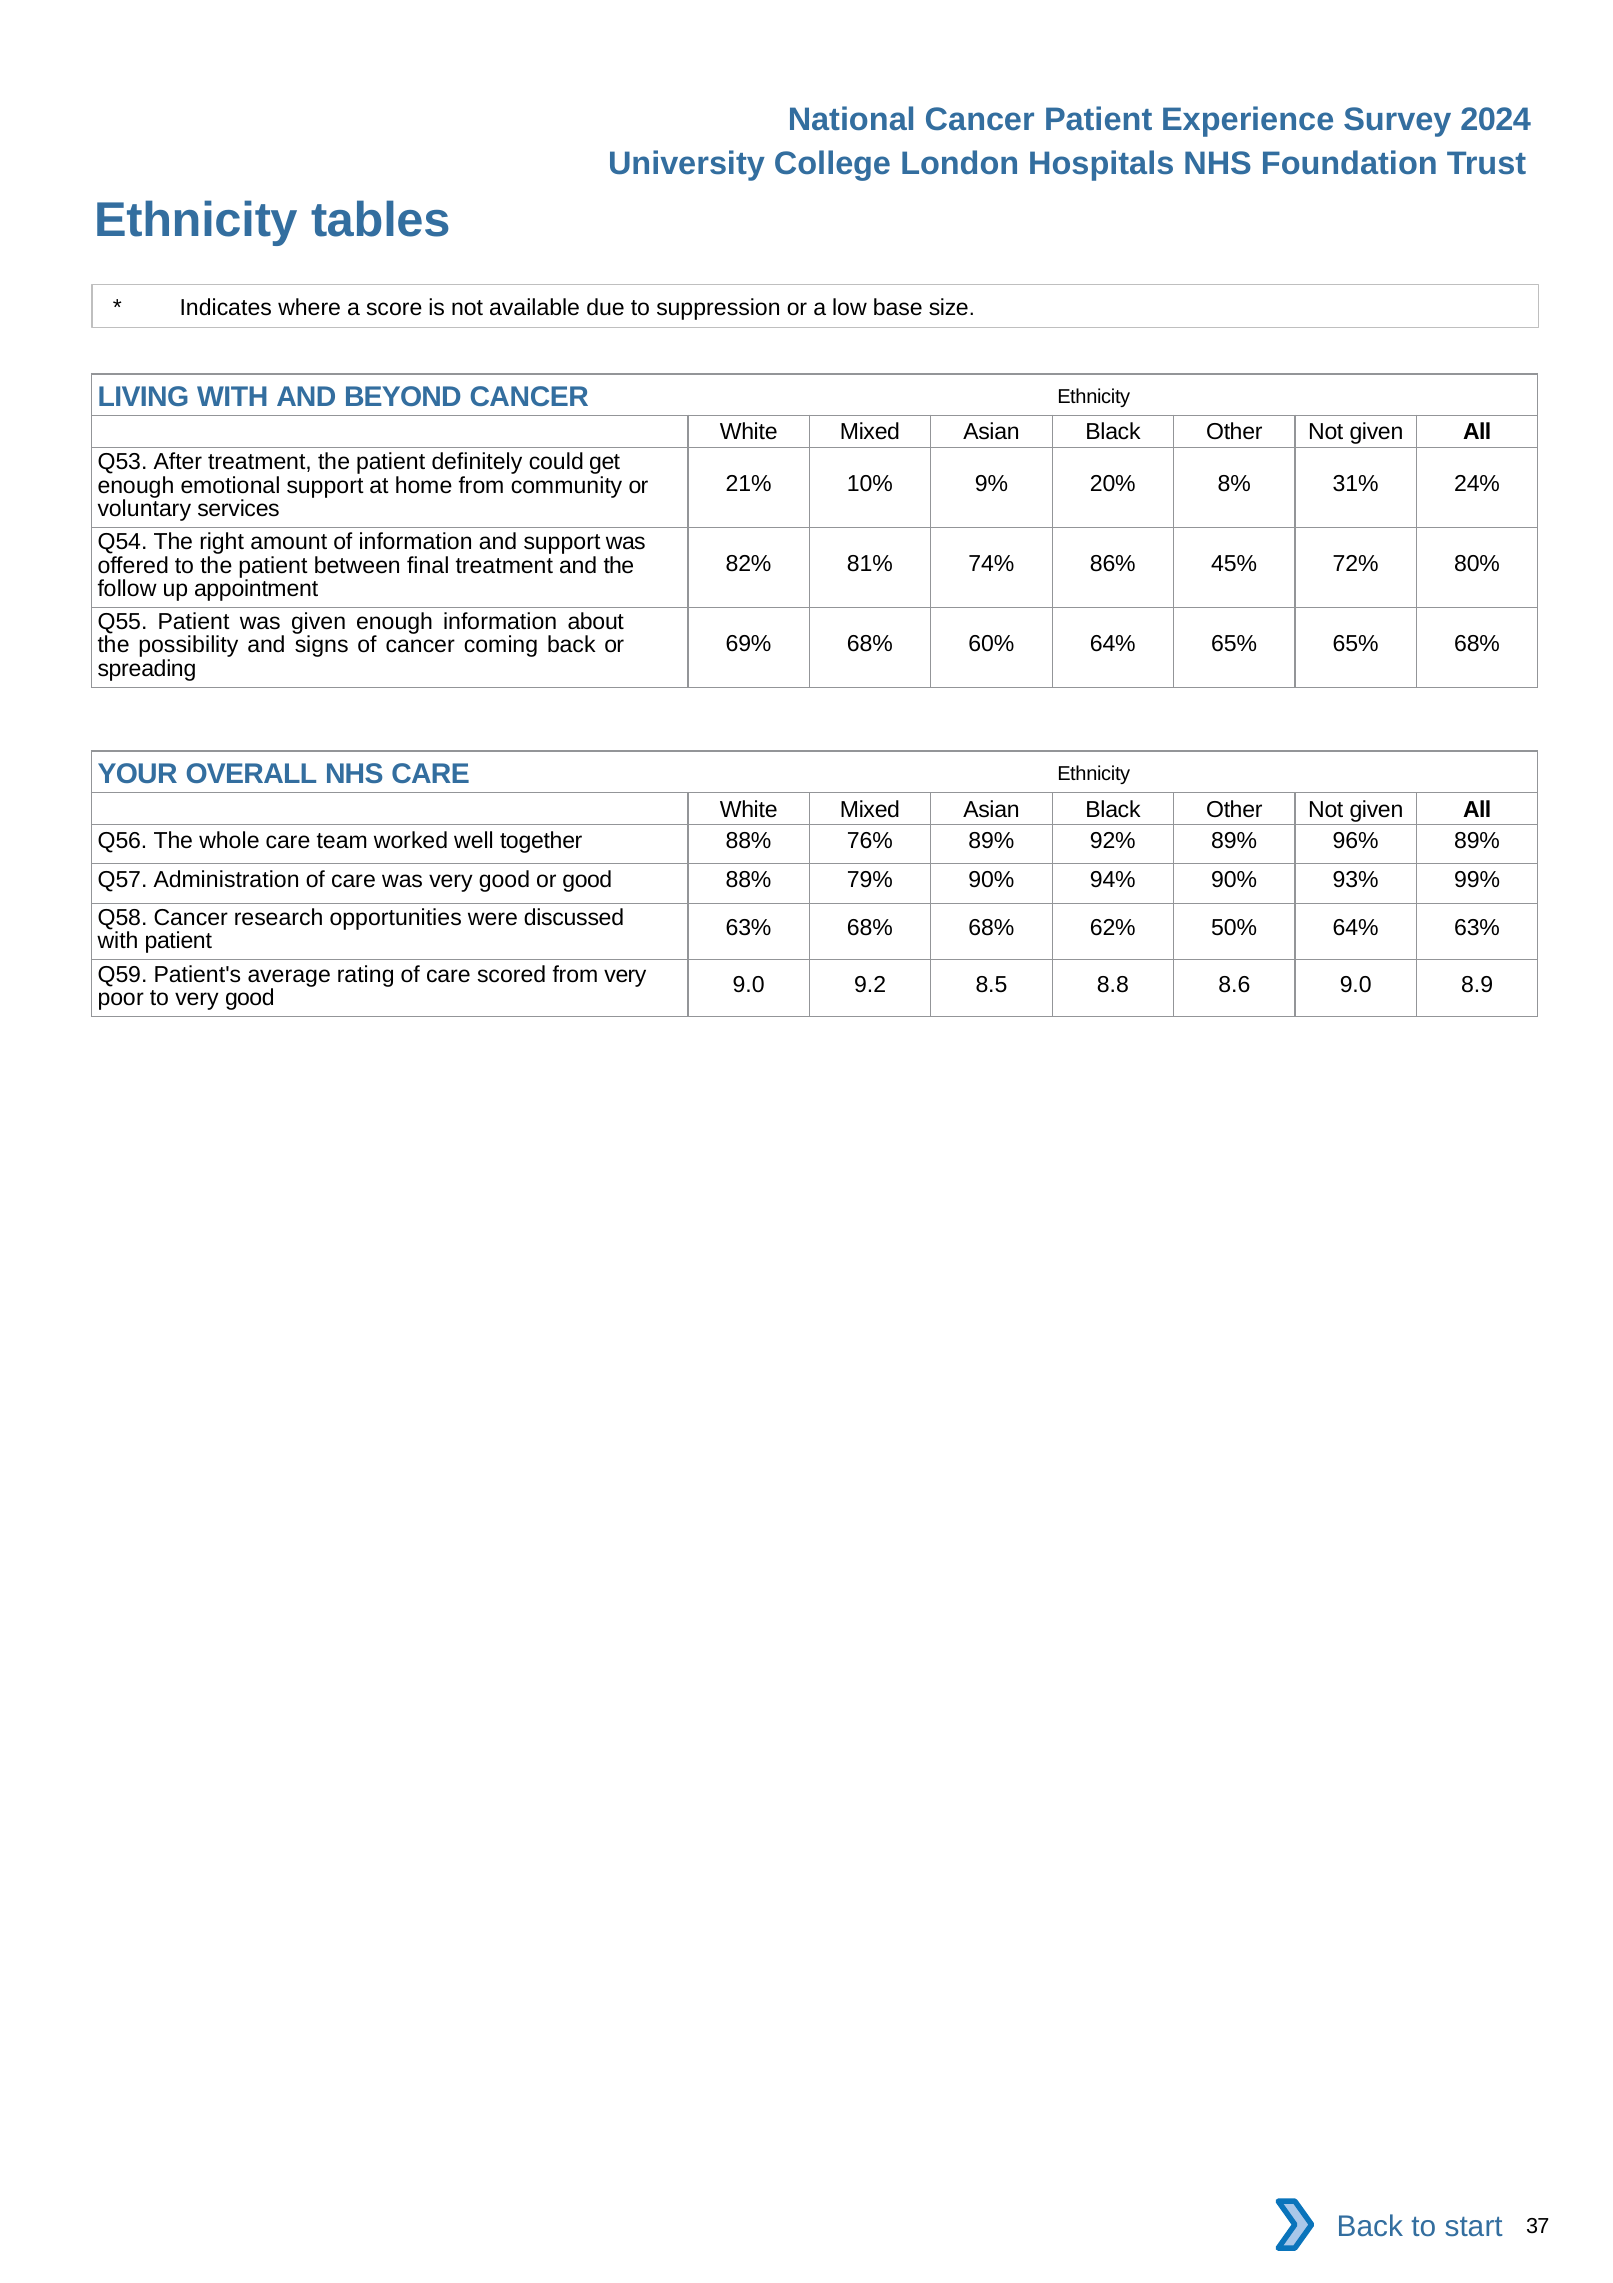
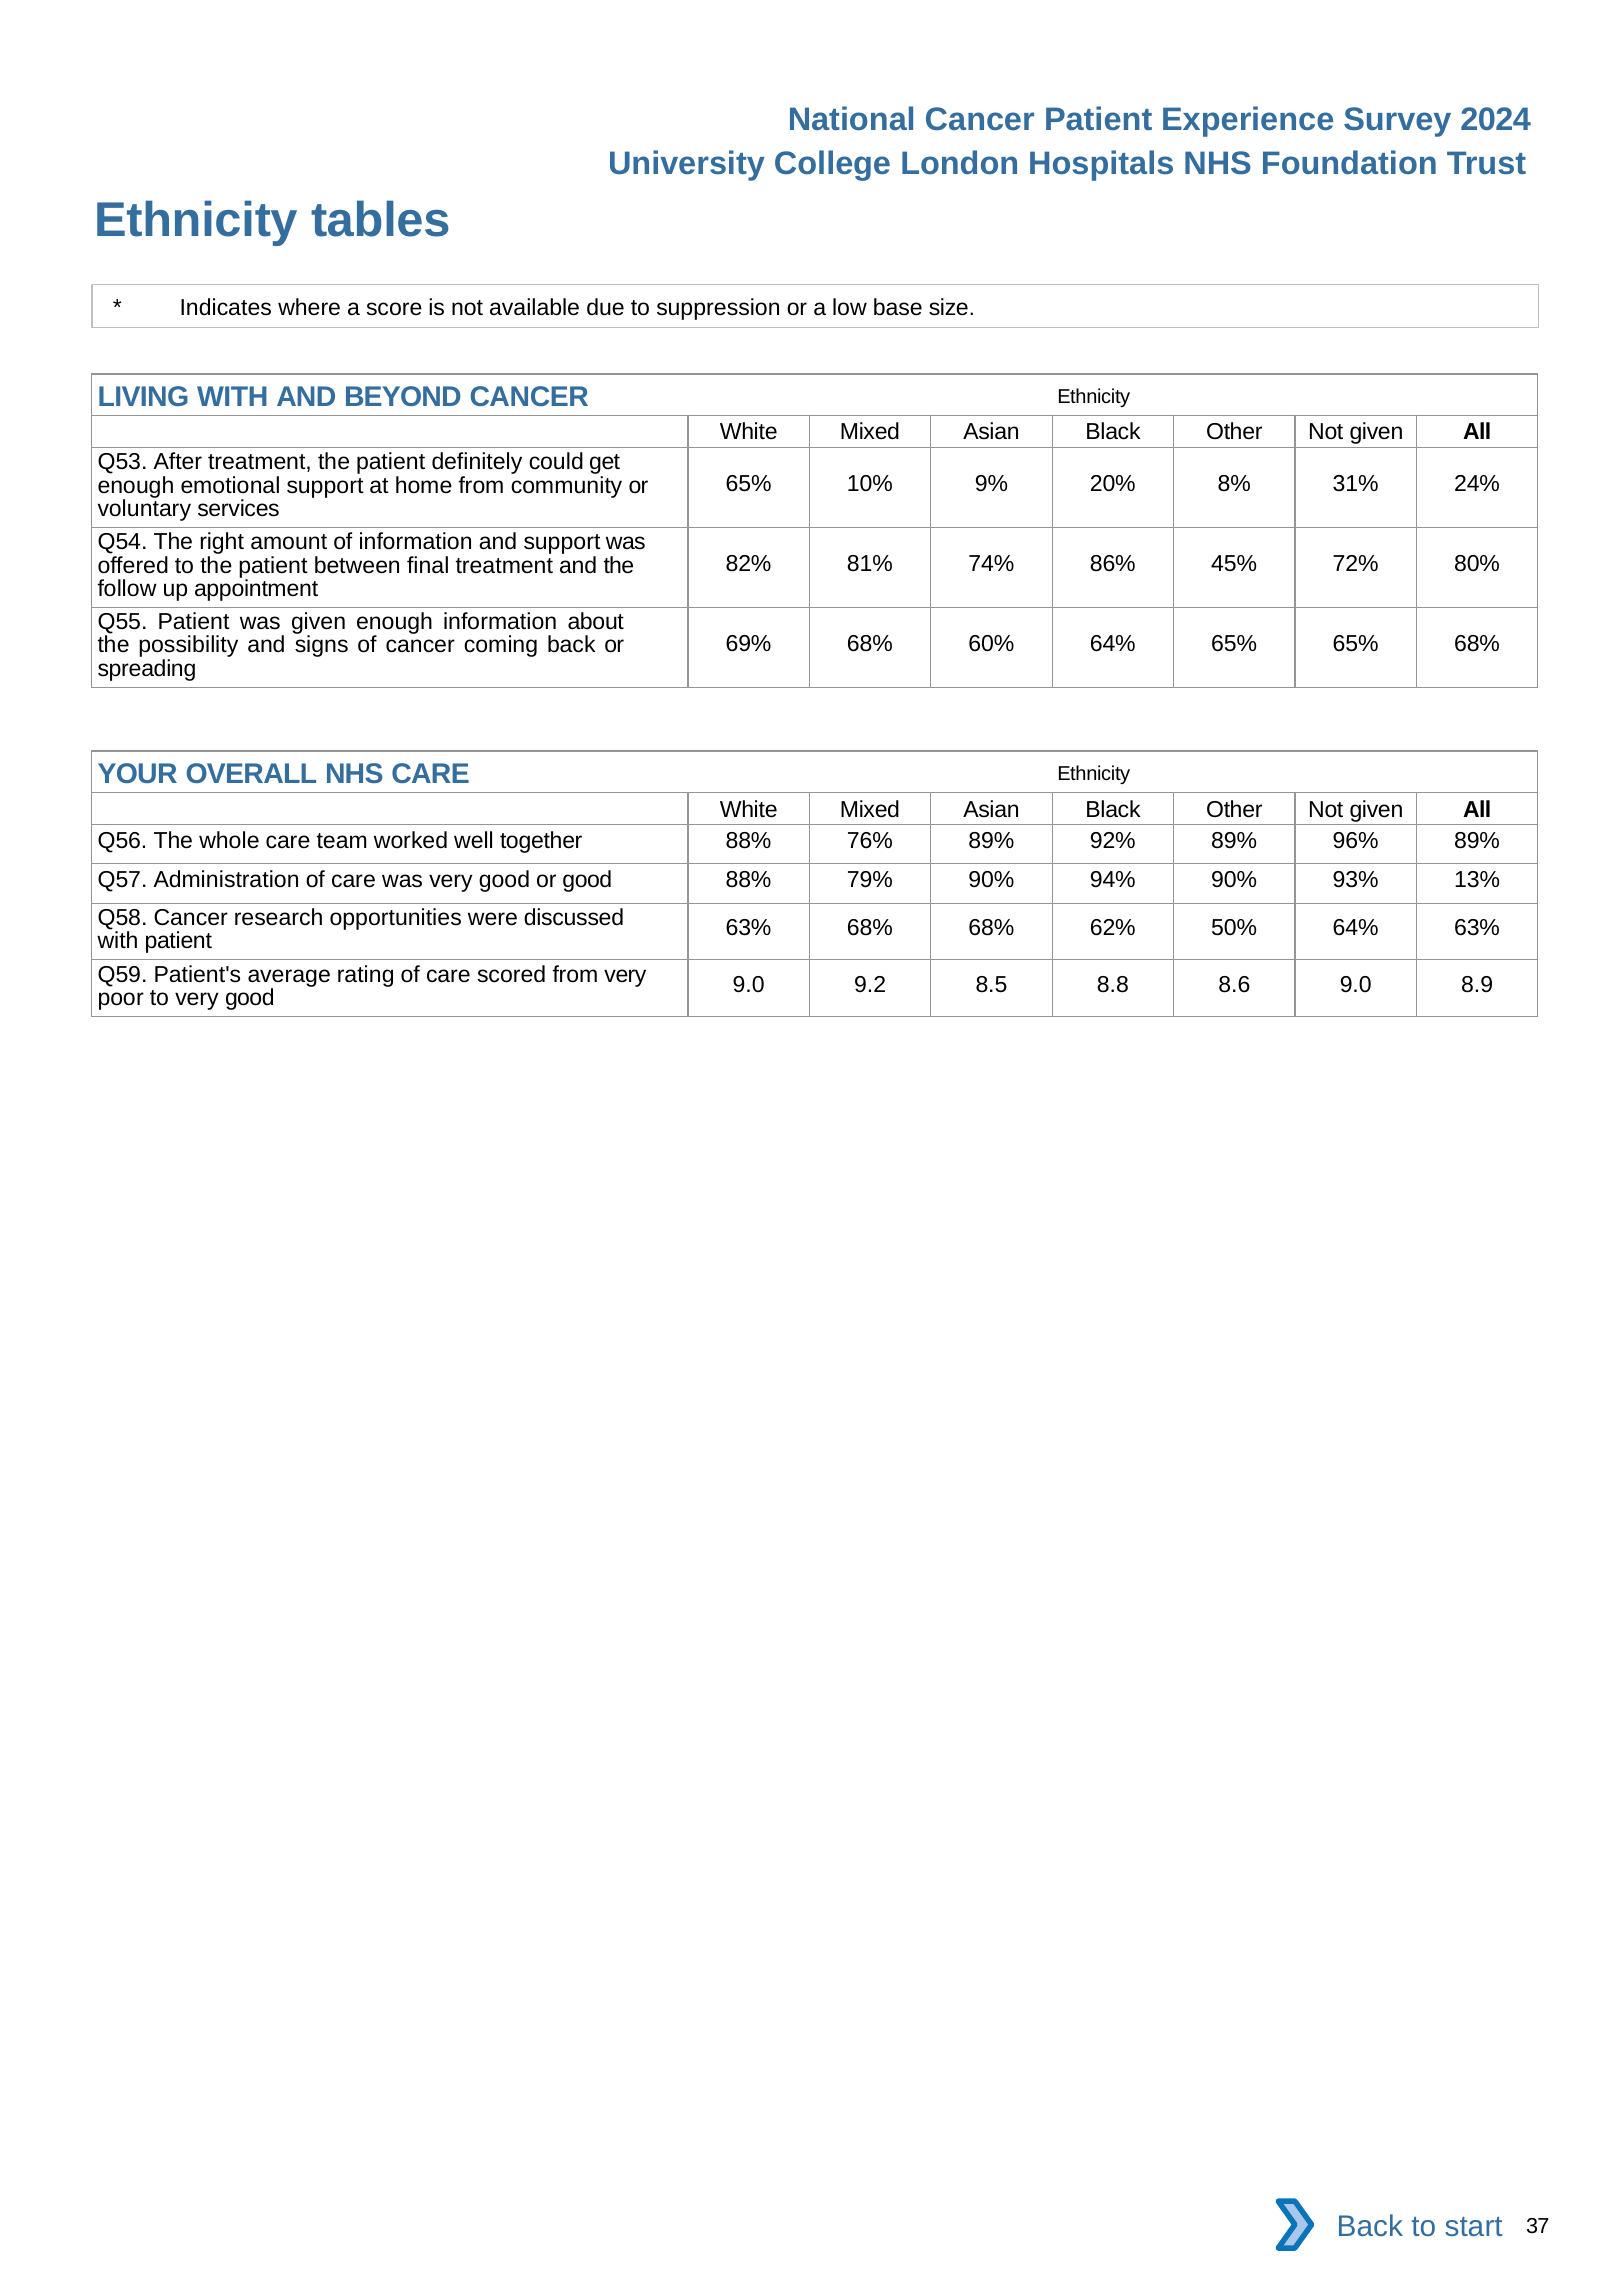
21%: 21% -> 65% (749, 484)
99%: 99% -> 13% (1477, 880)
